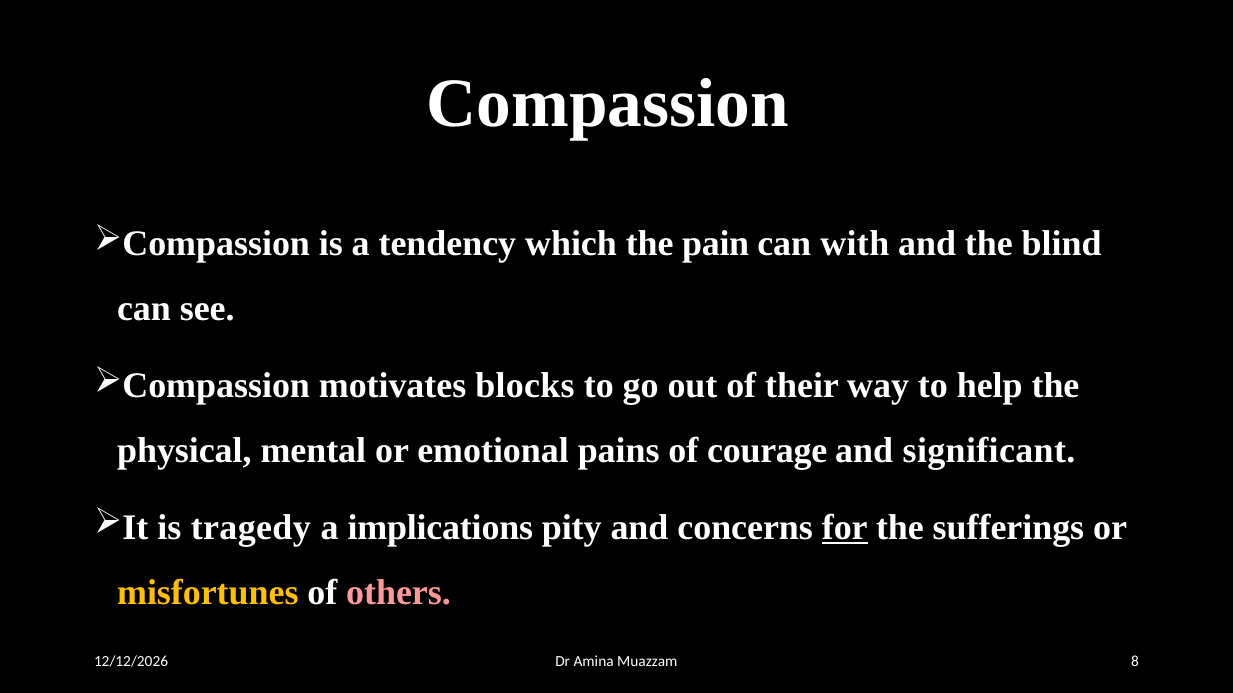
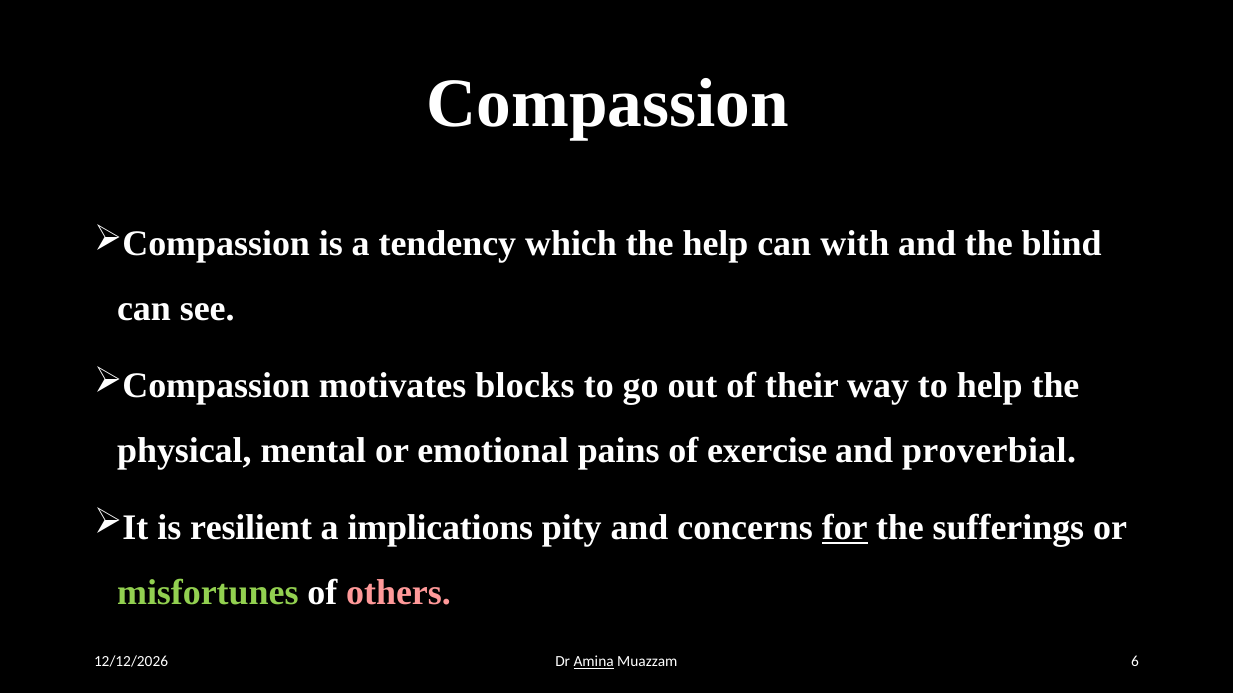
the pain: pain -> help (716, 244)
courage: courage -> exercise (767, 451)
significant: significant -> proverbial (989, 451)
tragedy: tragedy -> resilient (251, 528)
misfortunes colour: yellow -> light green (208, 593)
Amina underline: none -> present (594, 662)
8: 8 -> 6 (1135, 662)
